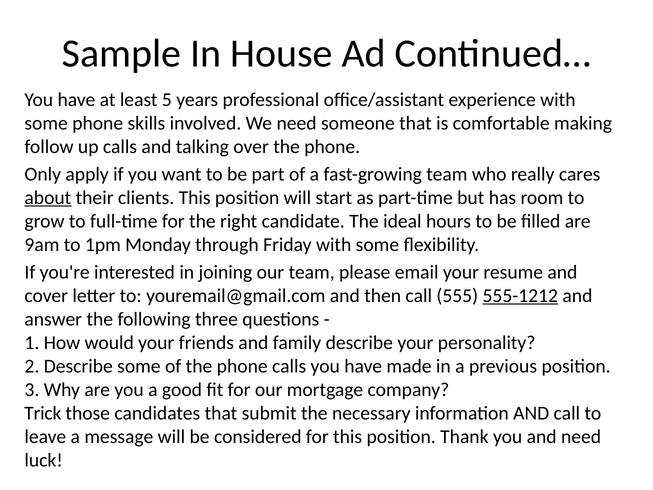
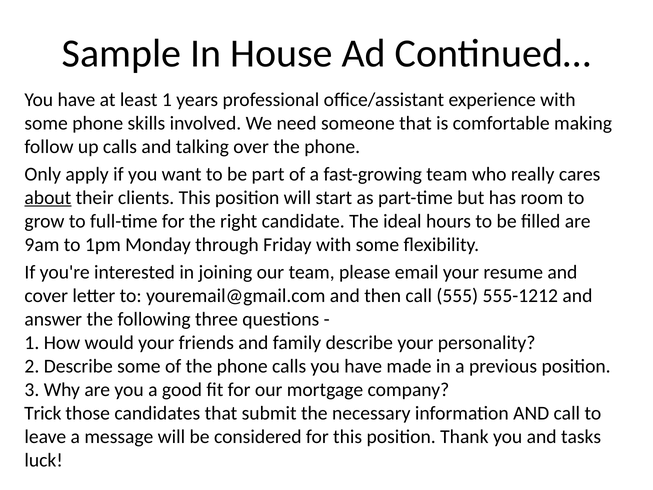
least 5: 5 -> 1 (167, 100)
555-1212 underline: present -> none (520, 296)
and need: need -> tasks (581, 437)
